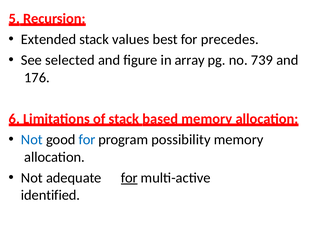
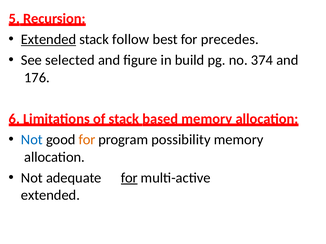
Extended underline: none -> present (49, 39)
values: values -> follow (131, 39)
array: array -> build (190, 60)
739: 739 -> 374 (262, 60)
for colour: blue -> orange (87, 140)
identified: identified -> extended (50, 196)
